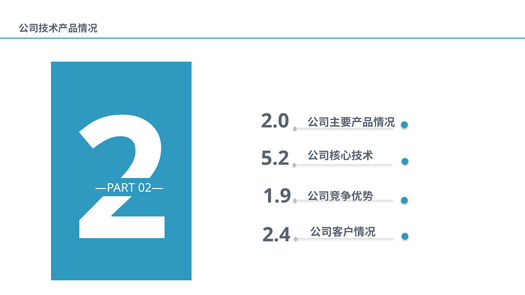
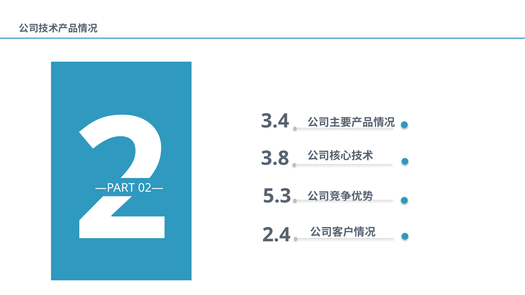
2.0: 2.0 -> 3.4 (275, 121)
5.2: 5.2 -> 3.8 (275, 158)
1.9: 1.9 -> 5.3 (277, 196)
